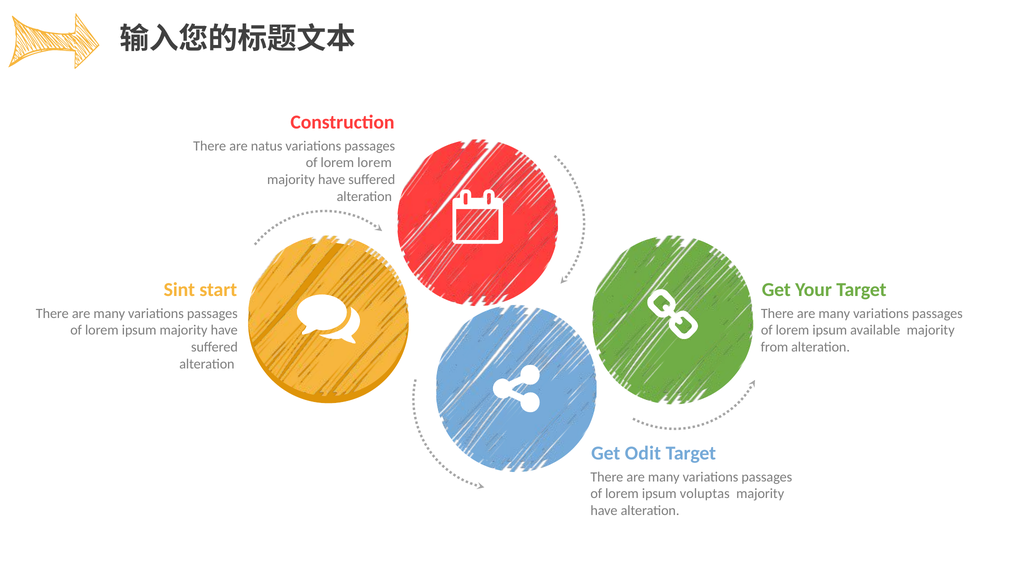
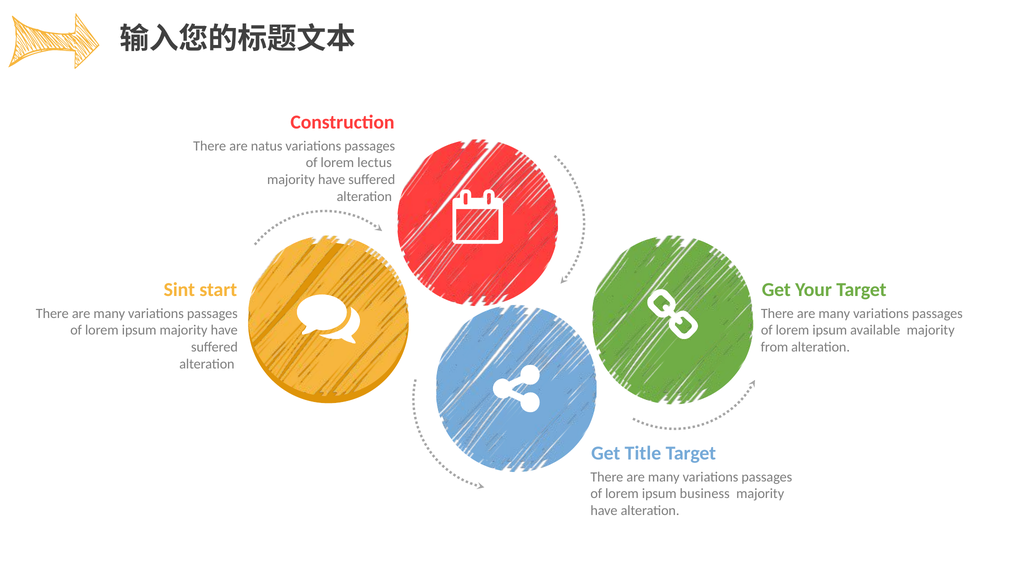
lorem lorem: lorem -> lectus (375, 163)
Odit: Odit -> Title (643, 453)
voluptas: voluptas -> business (705, 494)
